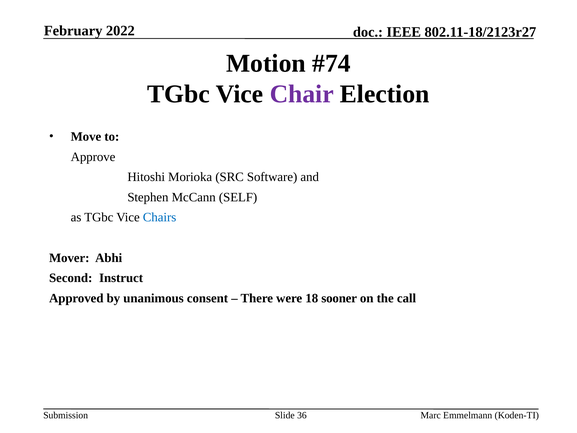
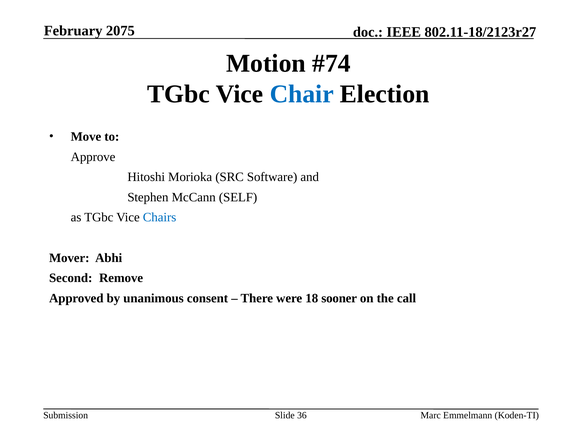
2022: 2022 -> 2075 (120, 31)
Chair colour: purple -> blue (302, 94)
Instruct: Instruct -> Remove (121, 278)
